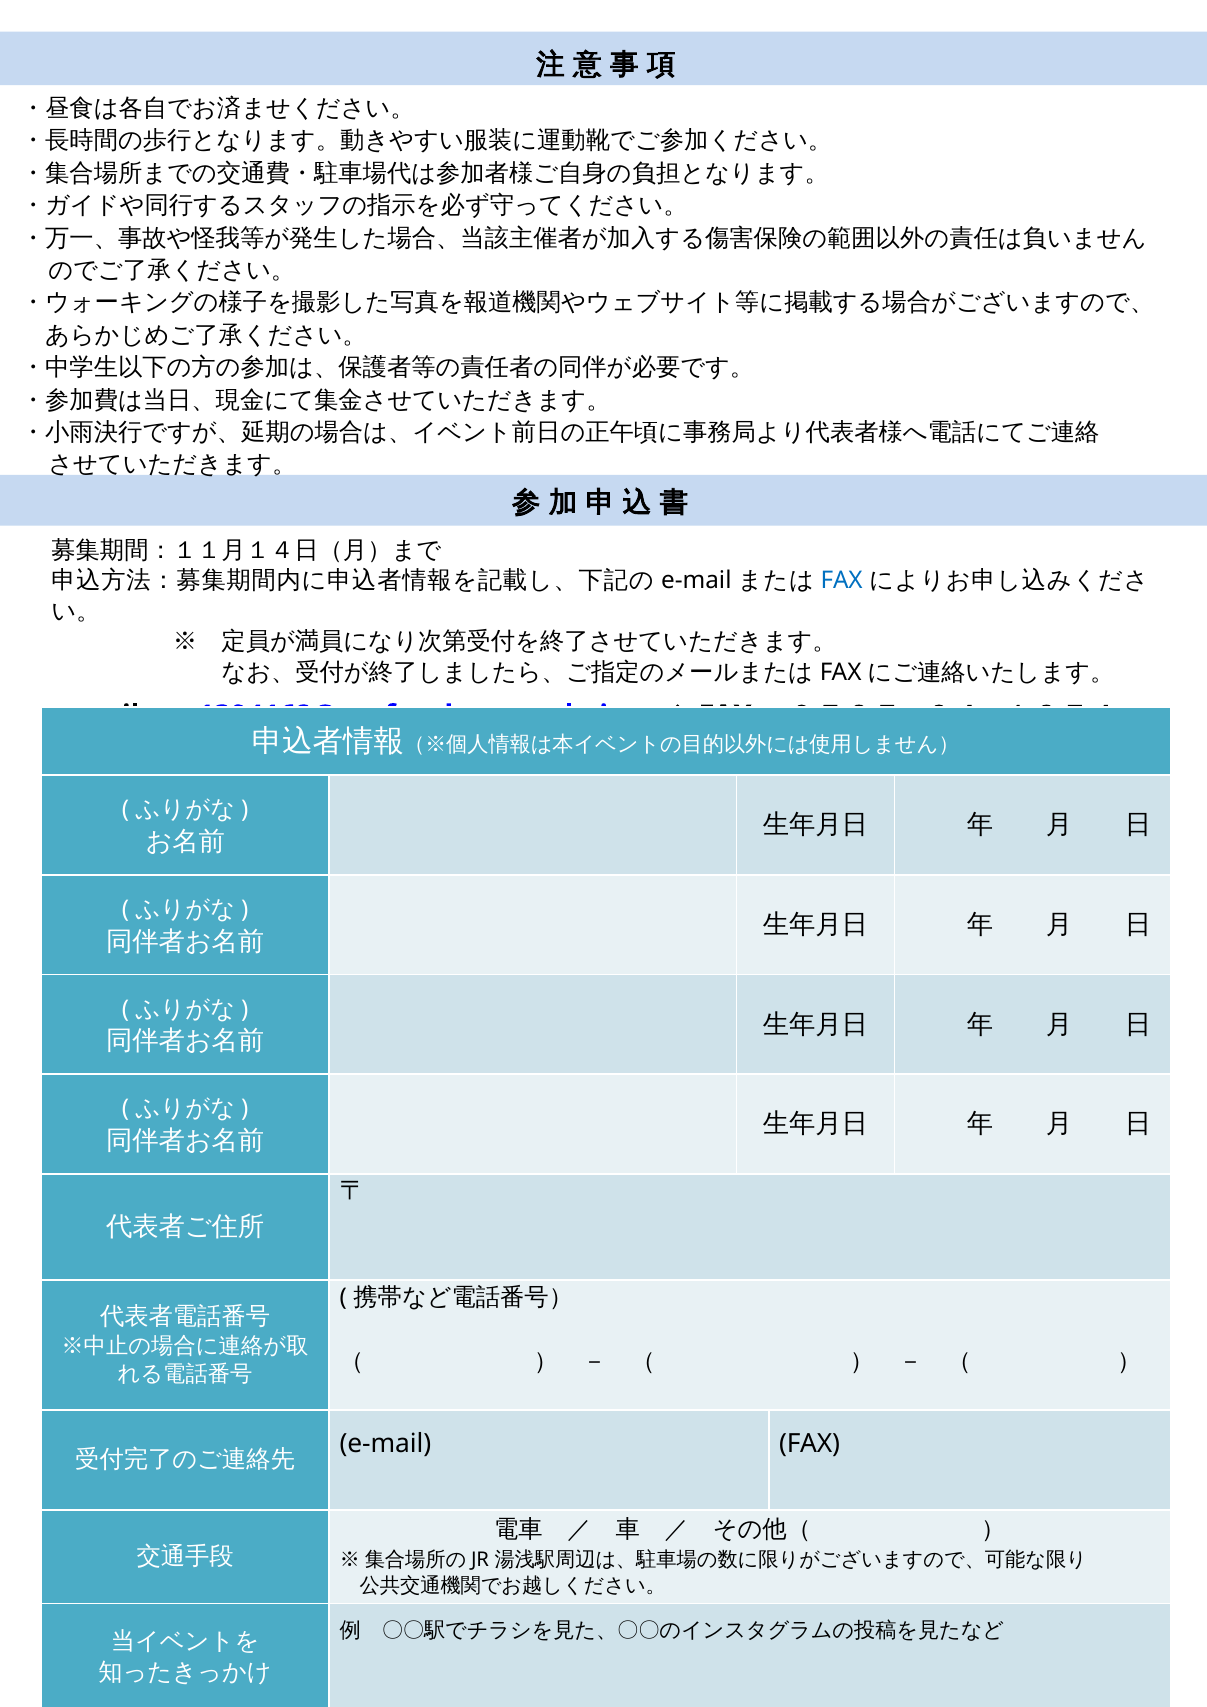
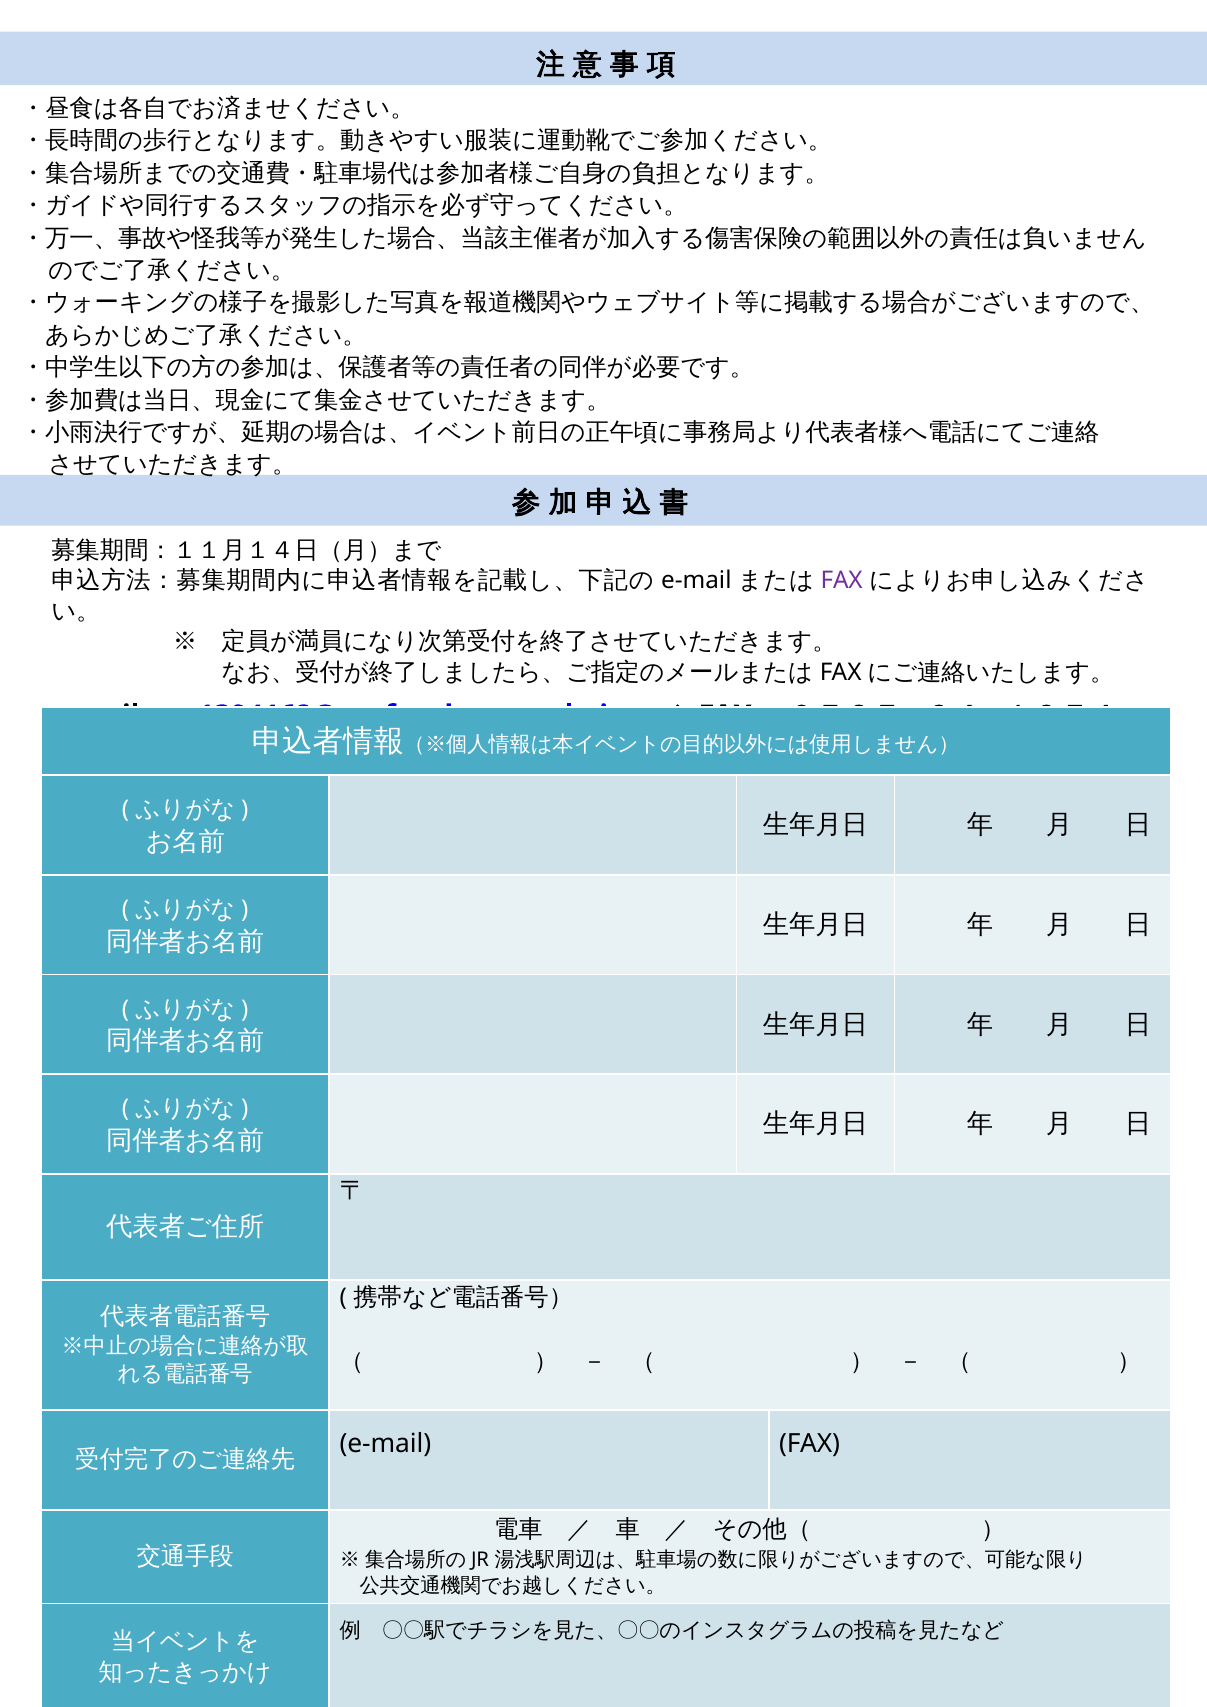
FAX colour: blue -> purple (842, 581)
